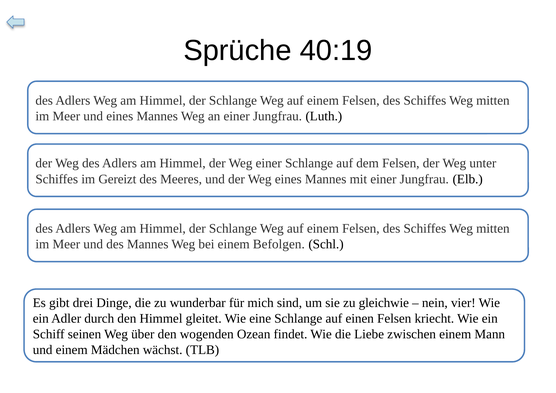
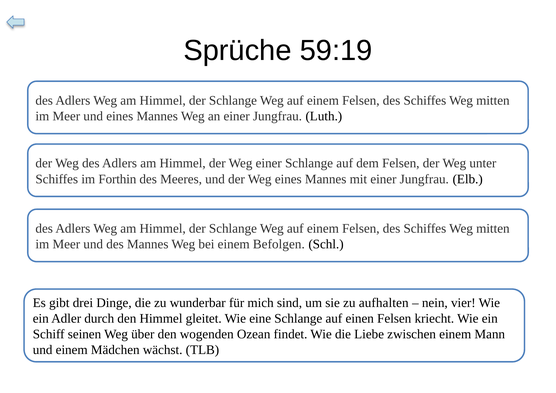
40:19: 40:19 -> 59:19 (336, 51)
Gereizt: Gereizt -> Forthin (117, 179)
gleichwie: gleichwie -> aufhalten (384, 303)
